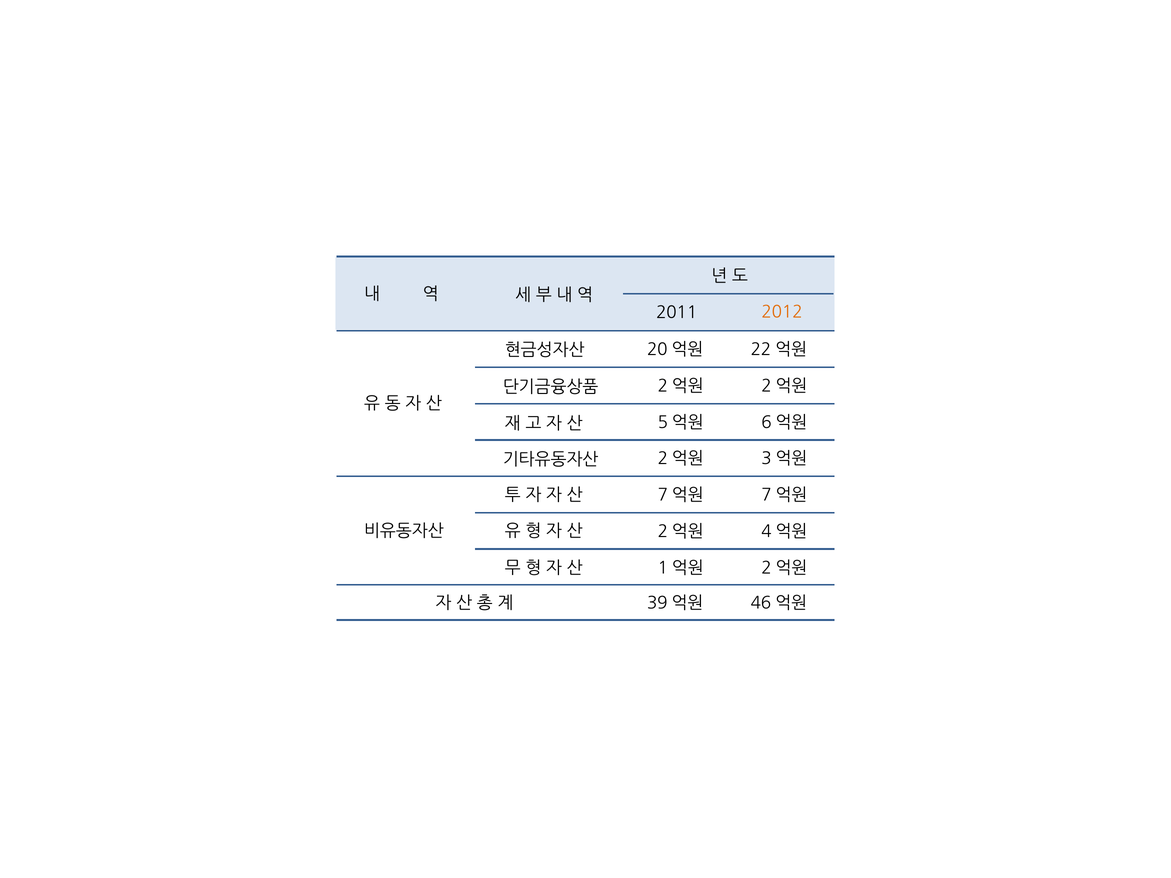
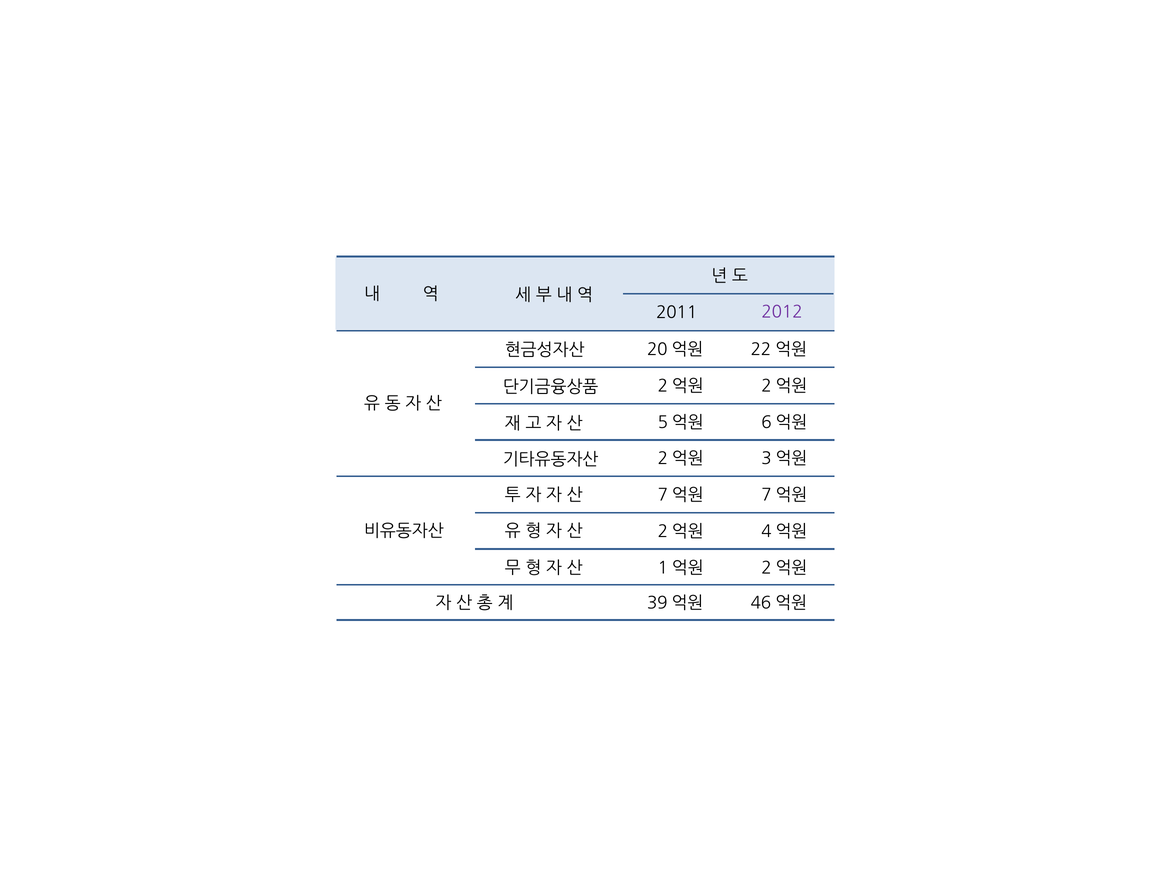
2012 colour: orange -> purple (782, 312)
